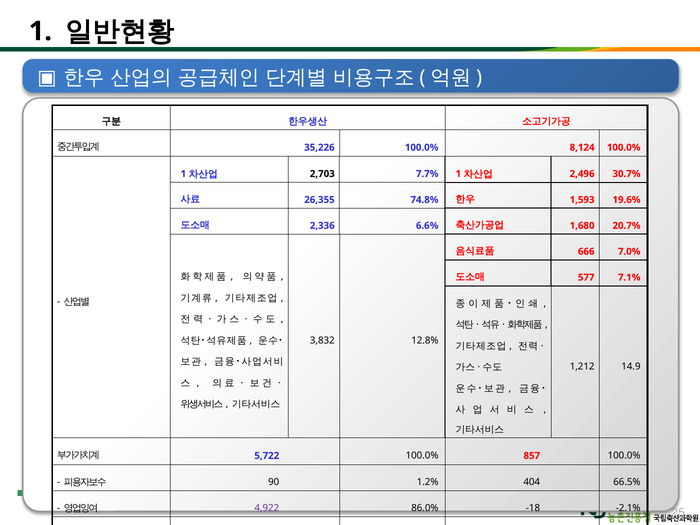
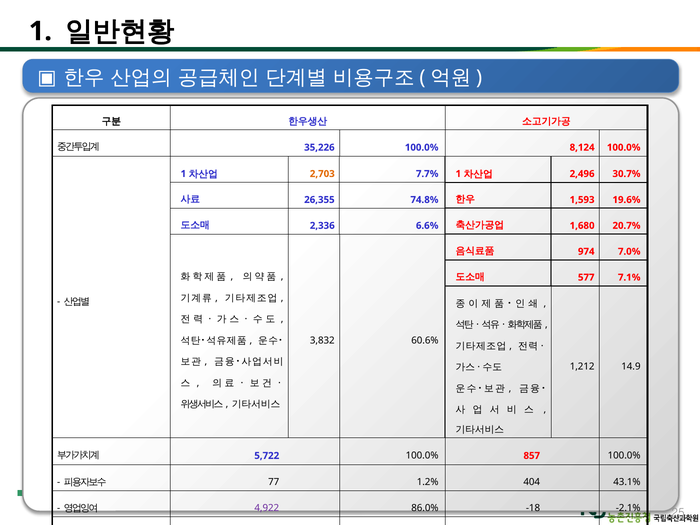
2,703 colour: black -> orange (322, 174)
666: 666 -> 974 (586, 252)
12.8%: 12.8% -> 60.6% (425, 340)
90: 90 -> 77 (274, 482)
66.5%: 66.5% -> 43.1% (627, 482)
